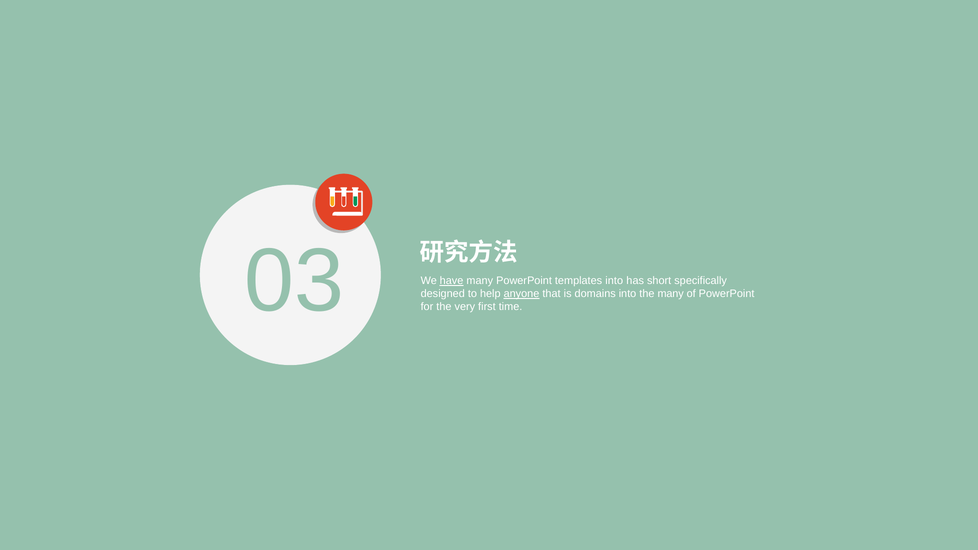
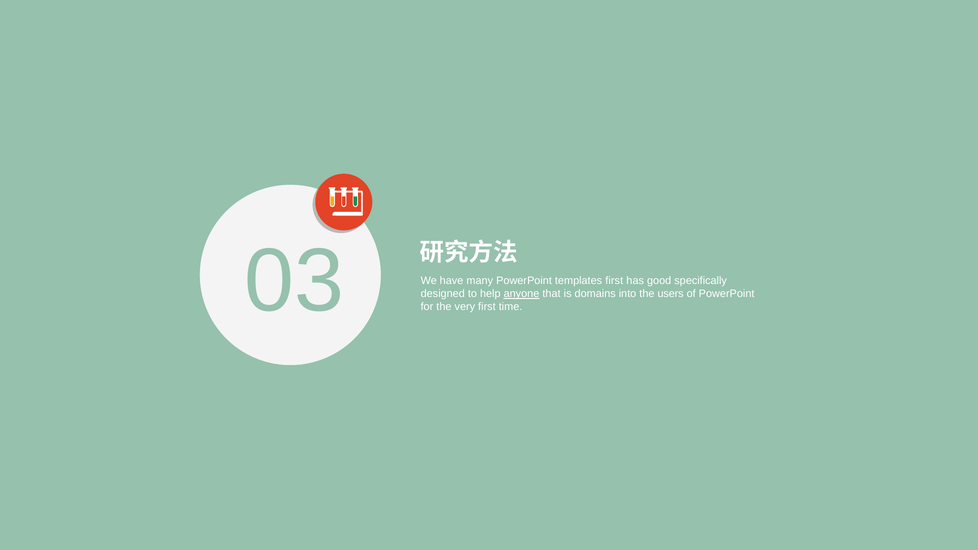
have underline: present -> none (452, 281)
templates into: into -> first (614, 281)
short: short -> good (659, 281)
the many: many -> users (671, 294)
